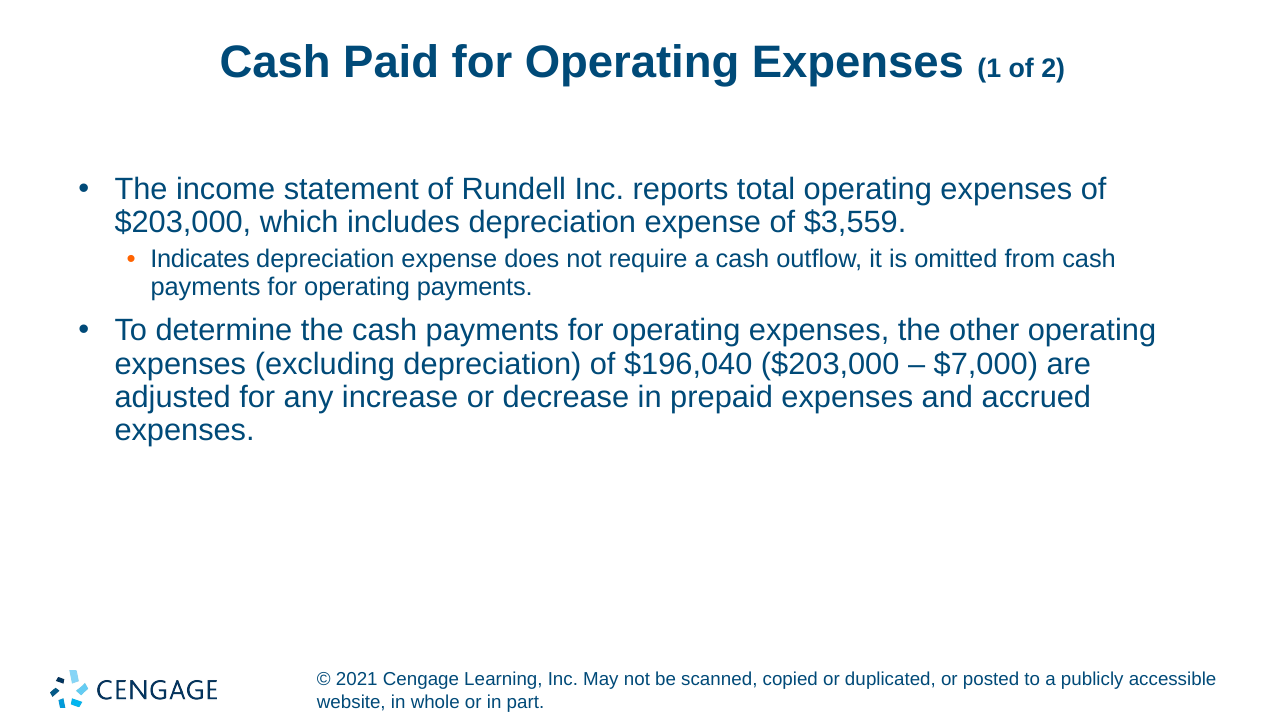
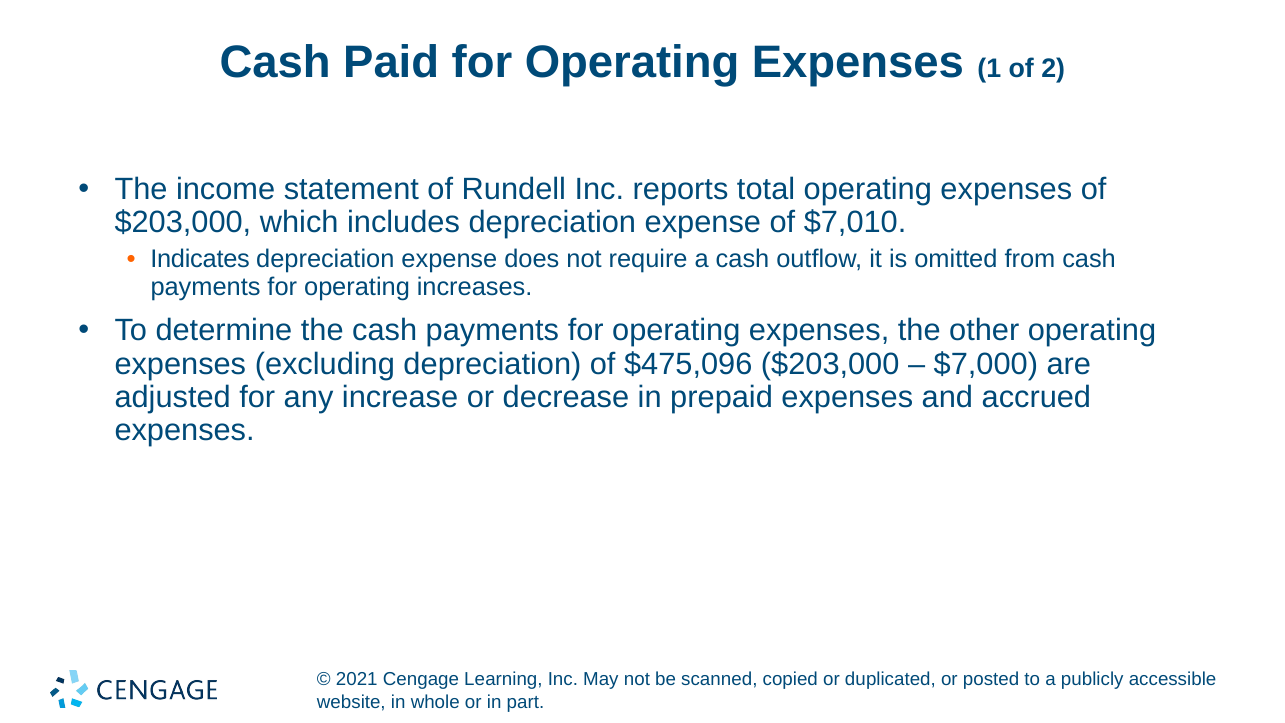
$3,559: $3,559 -> $7,010 (855, 222)
operating payments: payments -> increases (475, 287)
$196,040: $196,040 -> $475,096 (688, 364)
